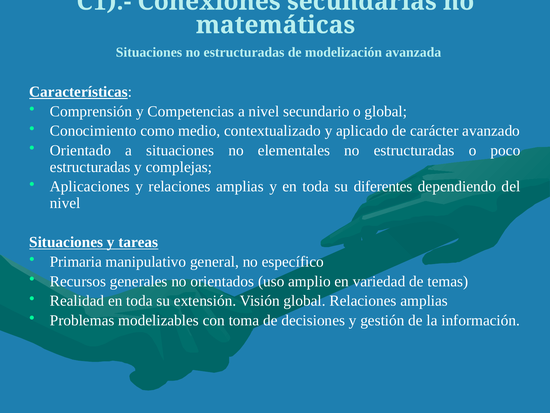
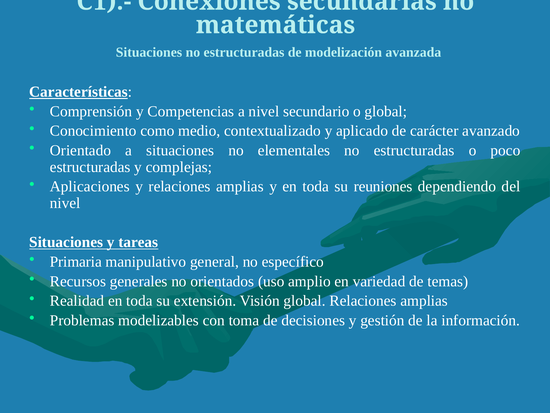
diferentes: diferentes -> reuniones (383, 186)
